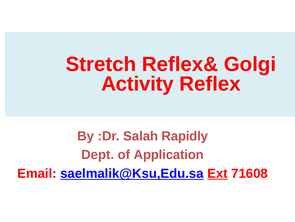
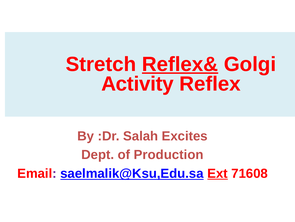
Reflex& underline: none -> present (180, 64)
Rapidly: Rapidly -> Excites (185, 136)
Application: Application -> Production (169, 154)
